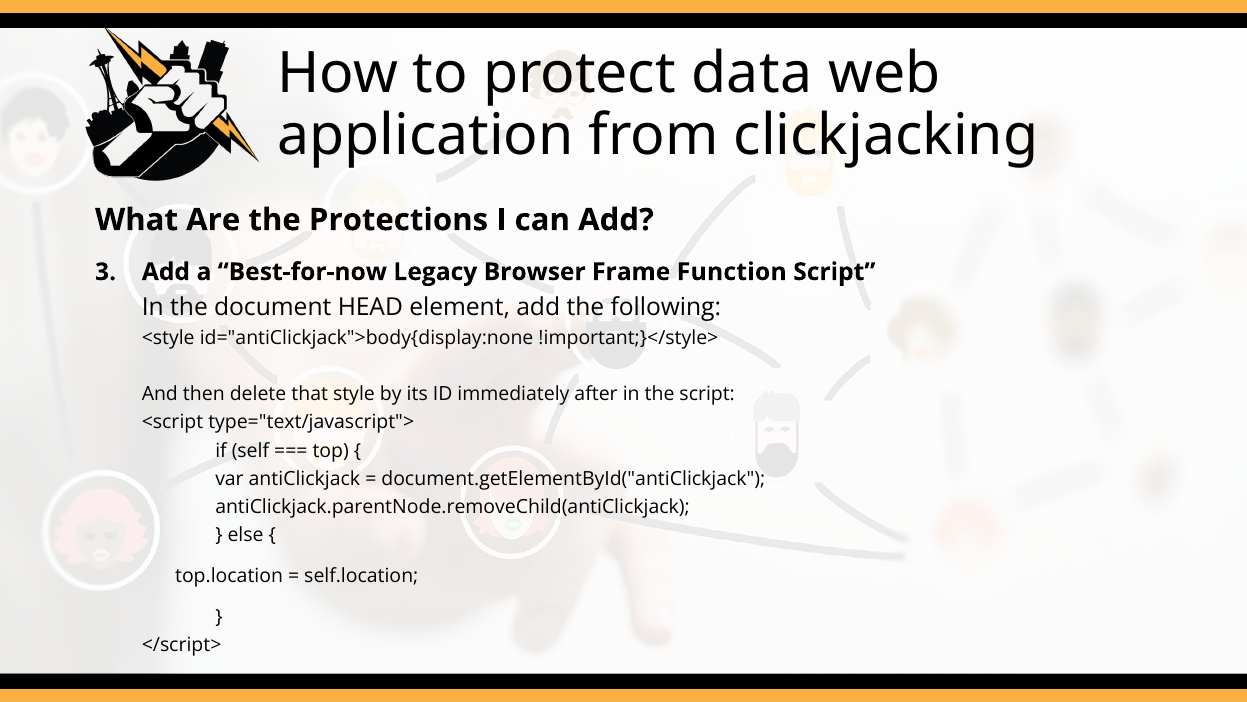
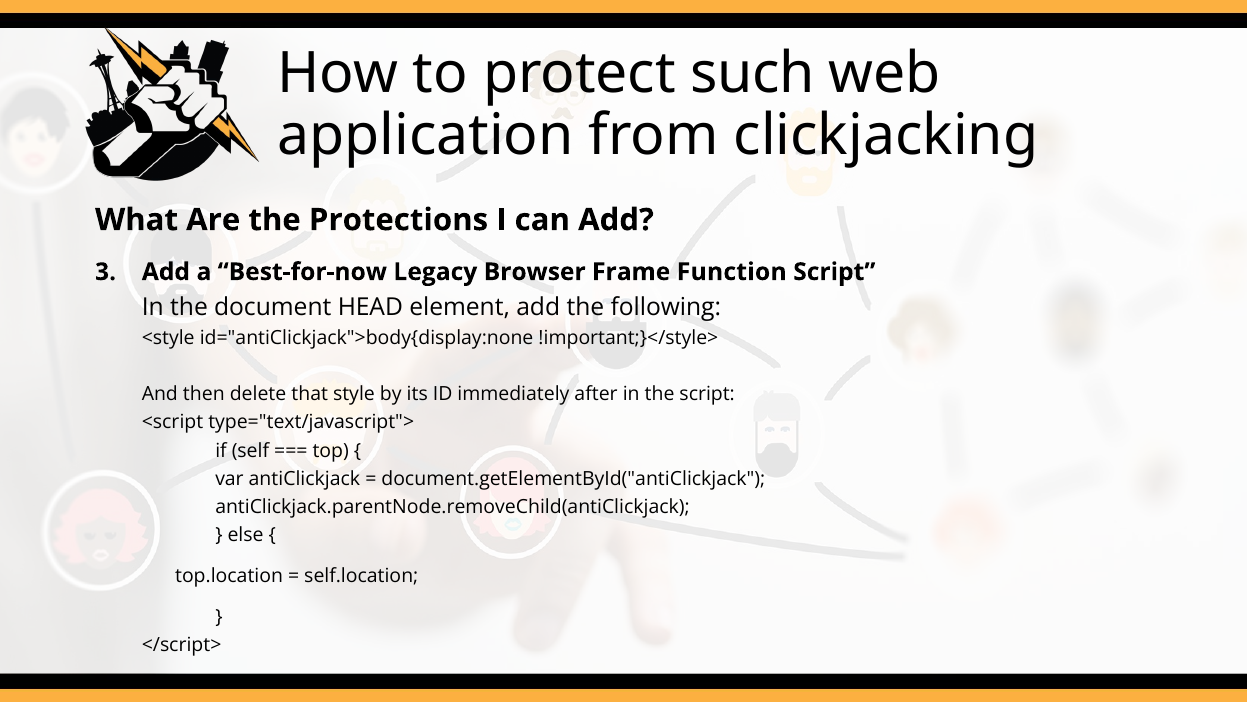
data: data -> such (753, 74)
